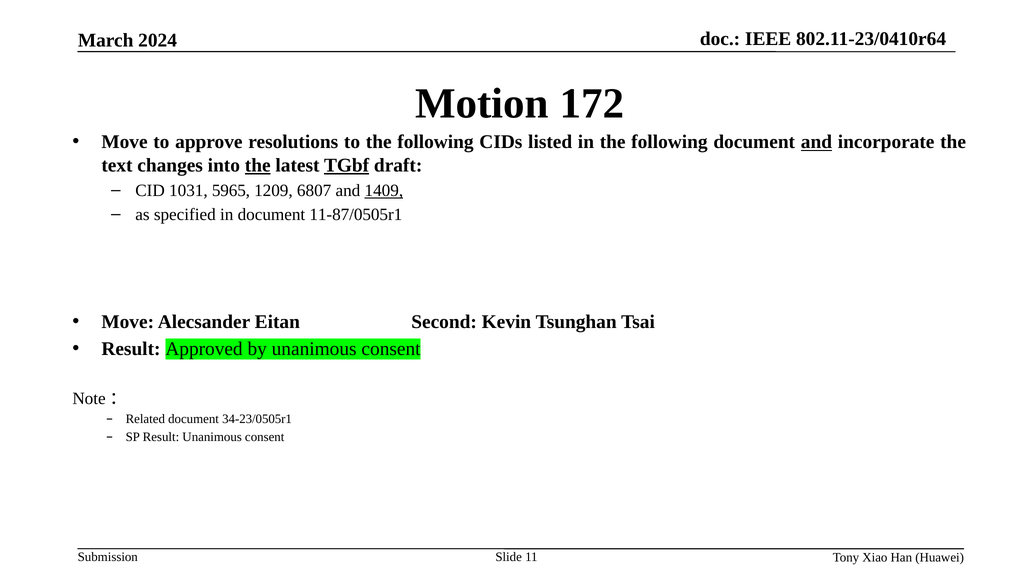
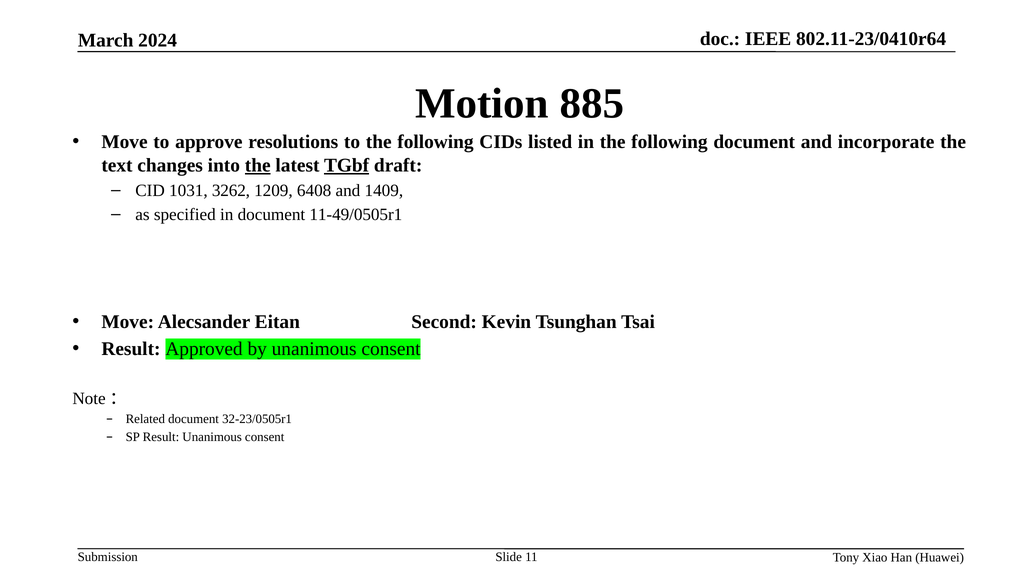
172: 172 -> 885 (592, 104)
and underline: present -> none (816, 142)
5965: 5965 -> 3262 (231, 191)
6807: 6807 -> 6408 (314, 191)
1409 underline: present -> none (384, 191)
11-87/0505r1: 11-87/0505r1 -> 11-49/0505r1 (356, 215)
34-23/0505r1: 34-23/0505r1 -> 32-23/0505r1 (257, 419)
